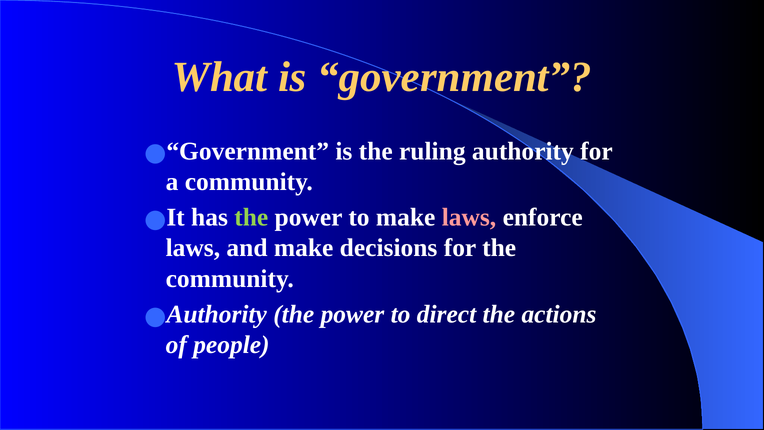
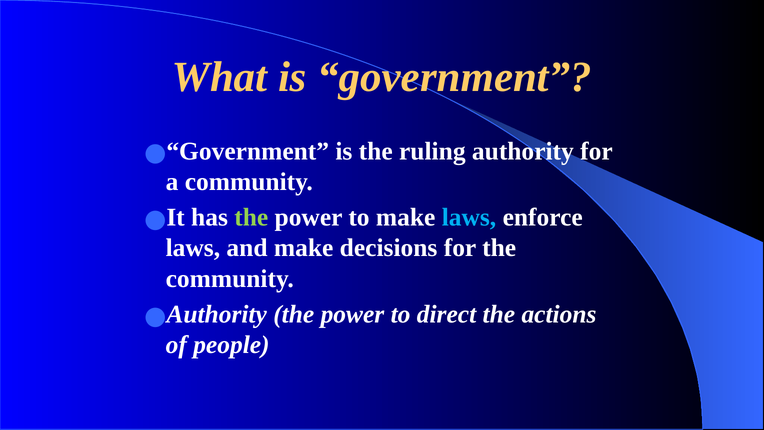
laws colour: pink -> light blue (469, 217)
